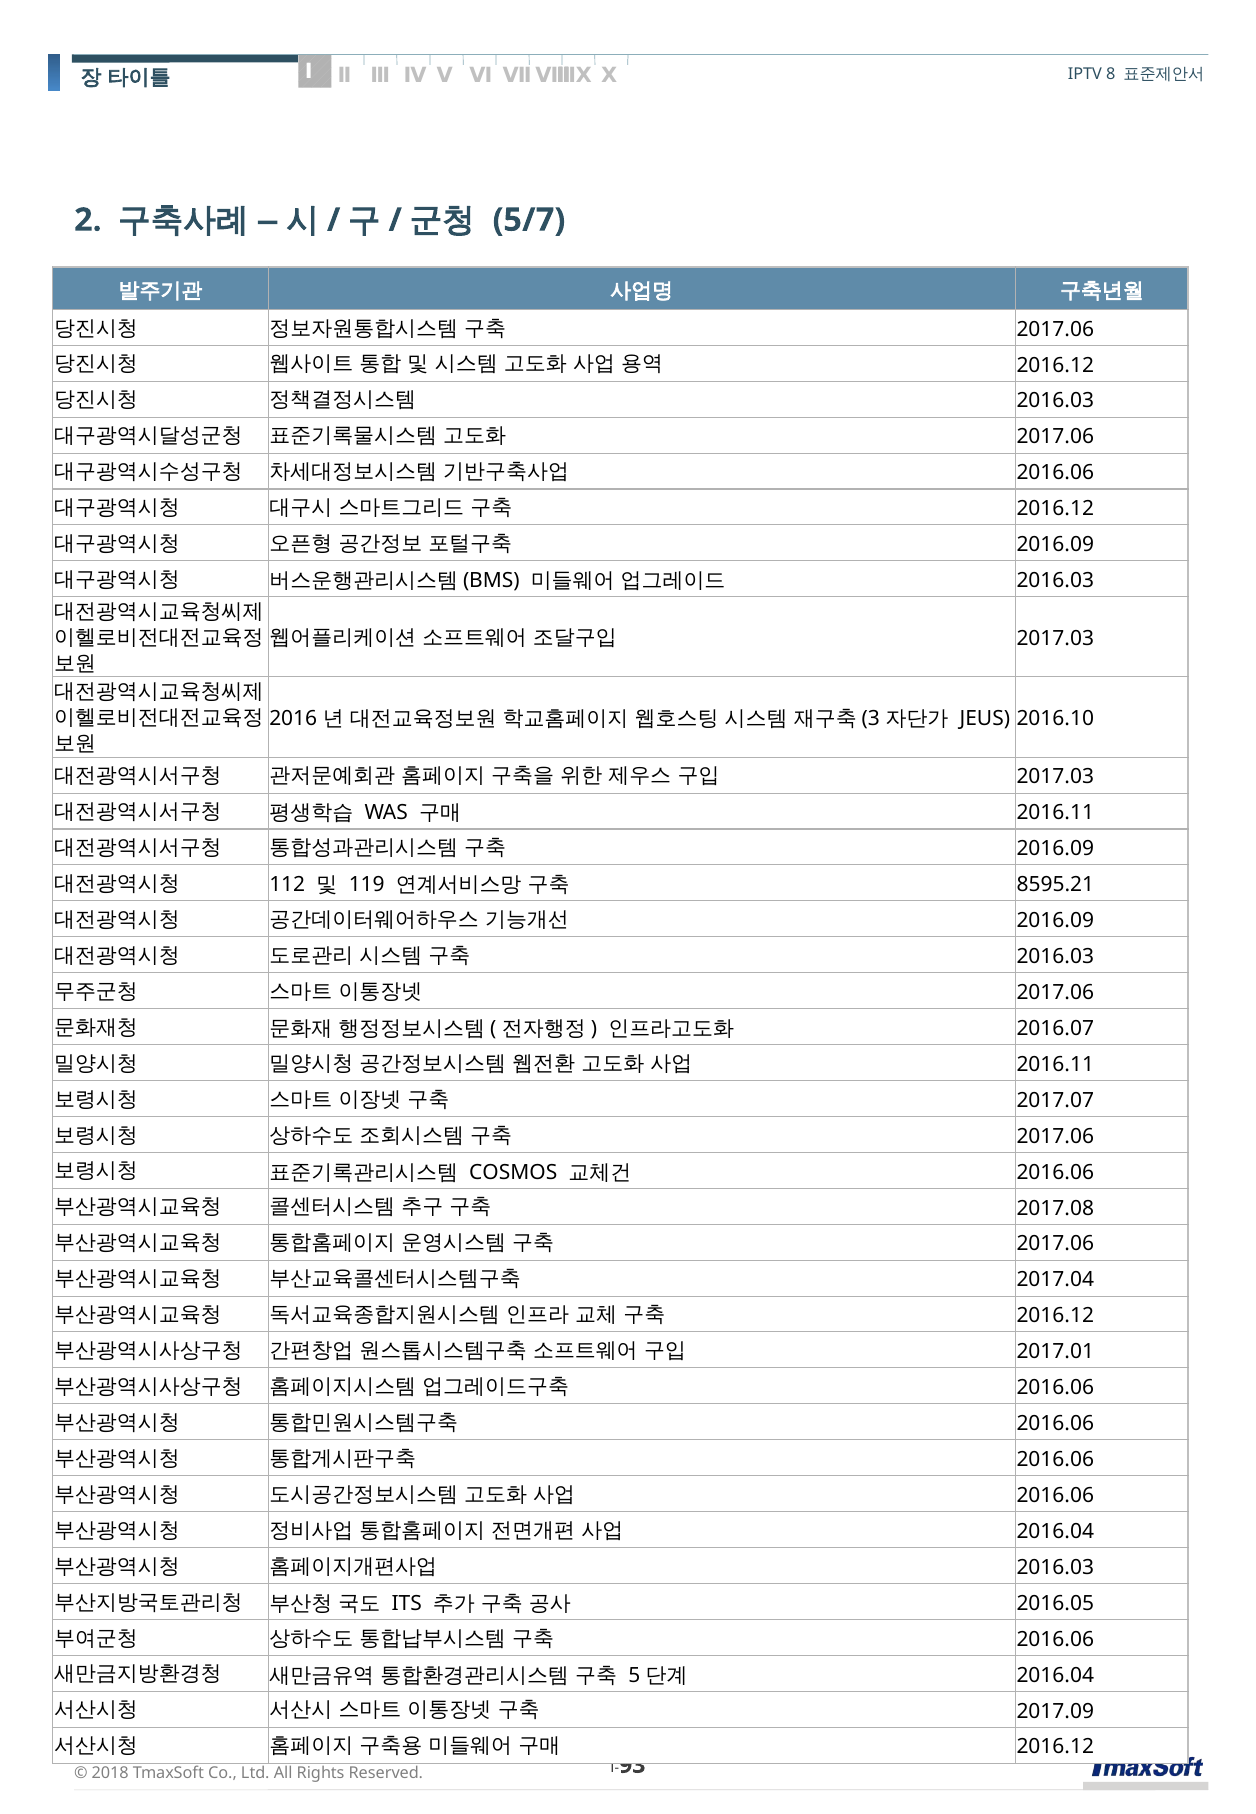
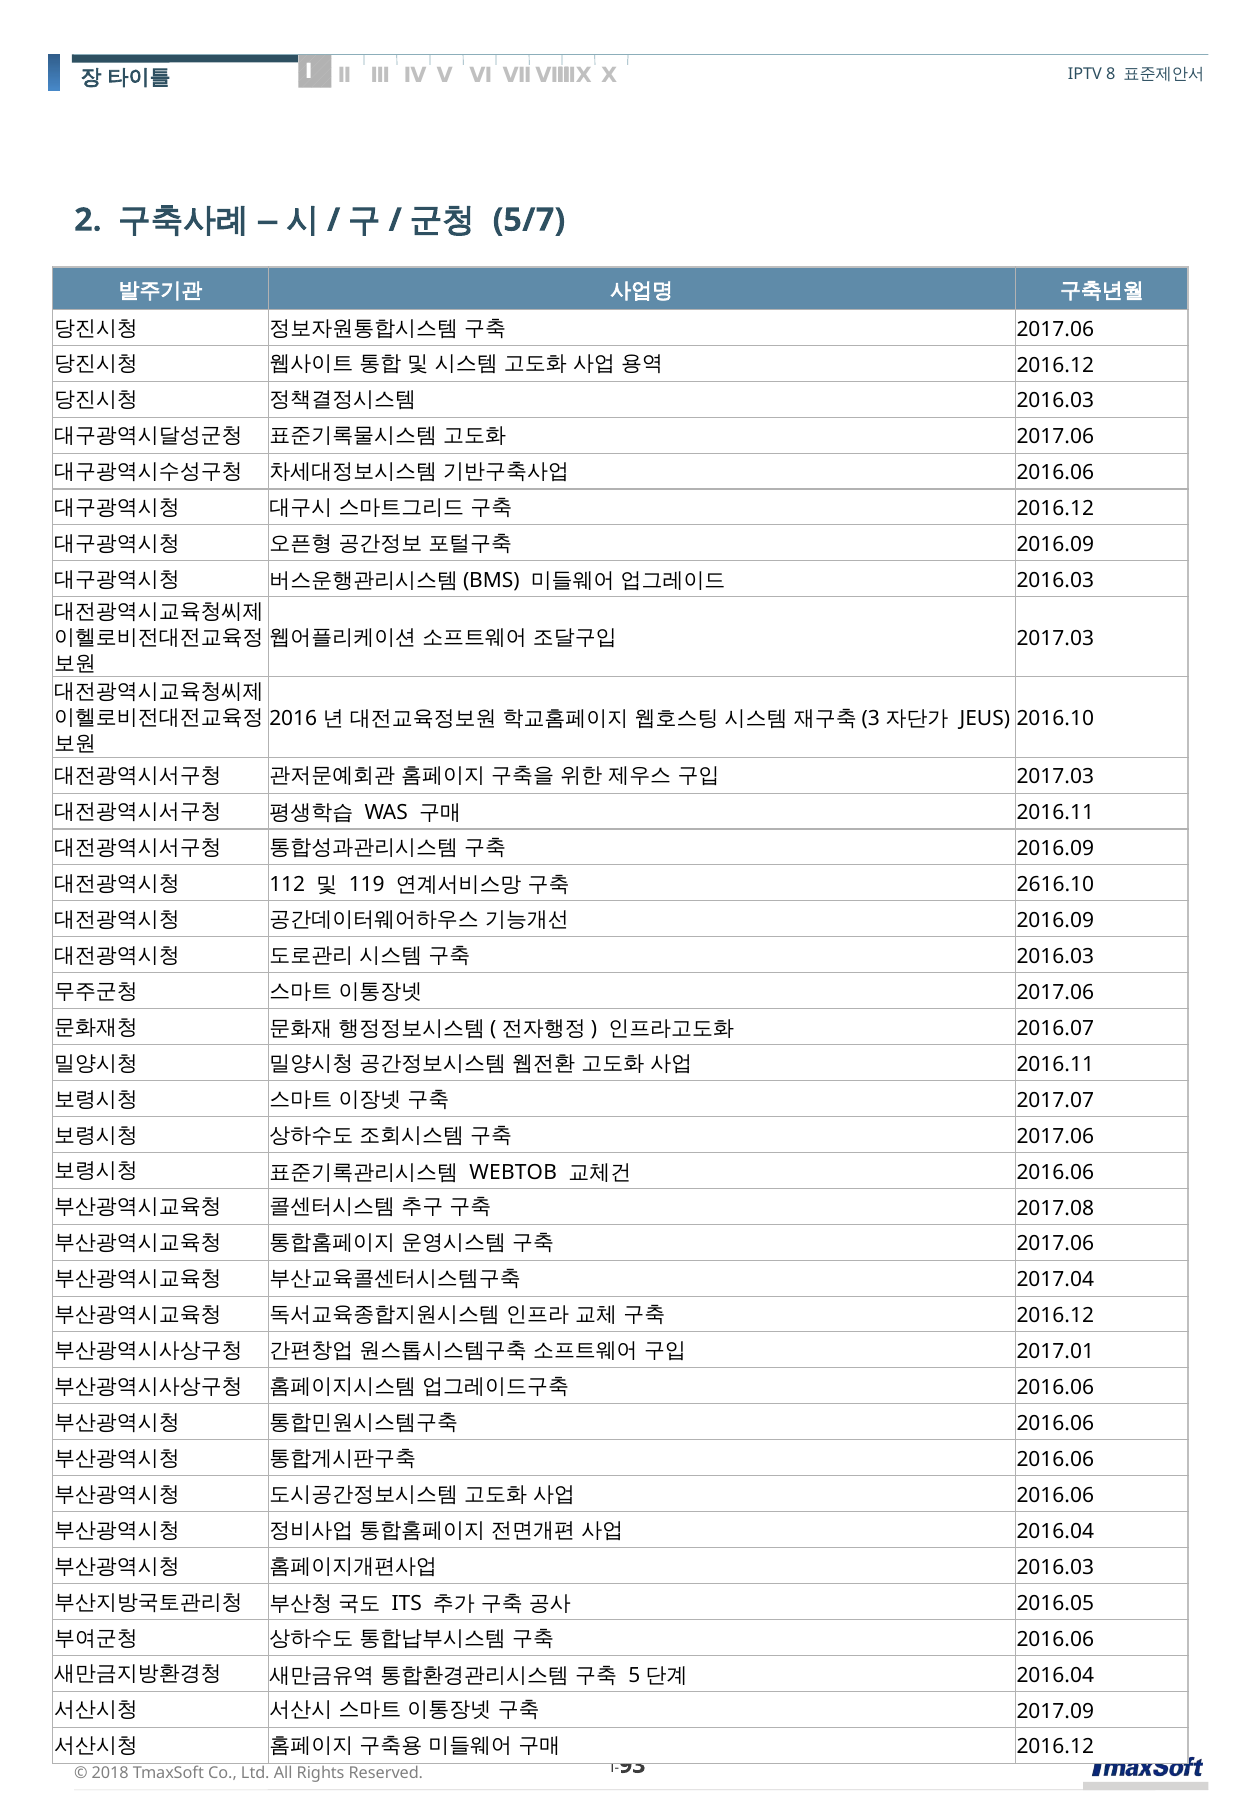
8595.21: 8595.21 -> 2616.10 (1055, 885)
COSMOS: COSMOS -> WEBTOB (513, 1172)
